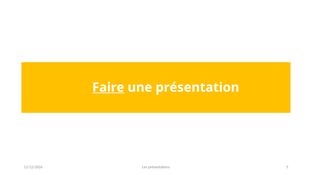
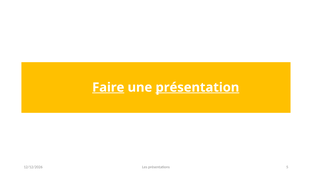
présentation underline: none -> present (197, 88)
